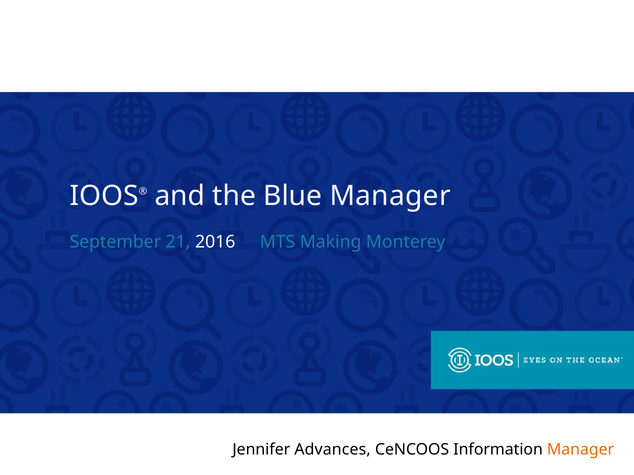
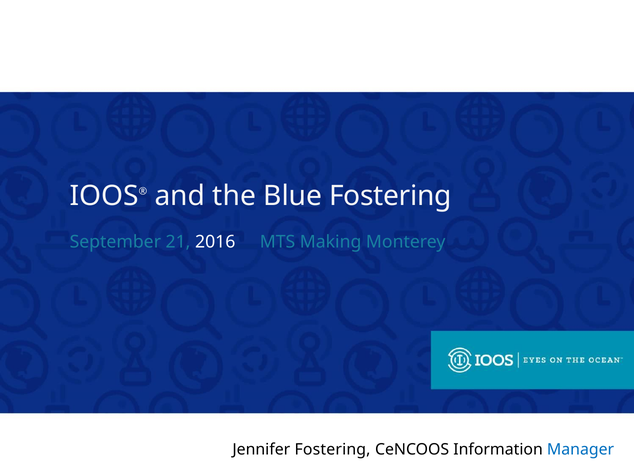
Blue Manager: Manager -> Fostering (390, 196)
Jennifer Advances: Advances -> Fostering (333, 450)
Manager colour: orange -> blue (581, 450)
